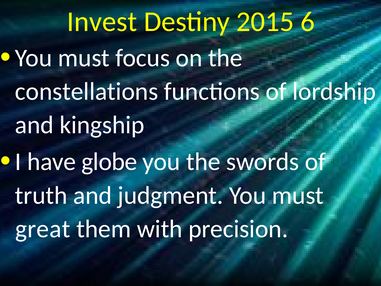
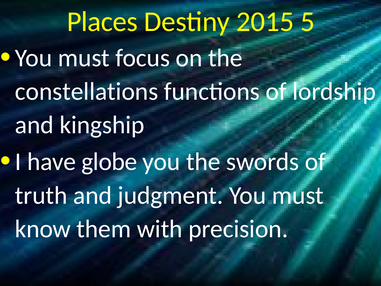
Invest: Invest -> Places (102, 22)
6: 6 -> 5 (308, 22)
great: great -> know (43, 229)
